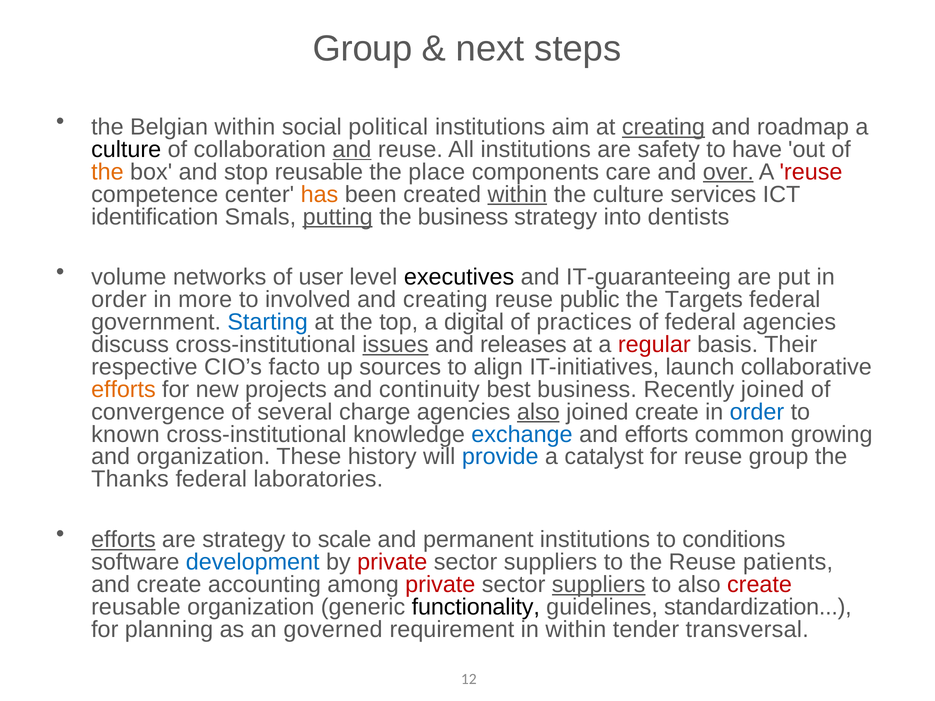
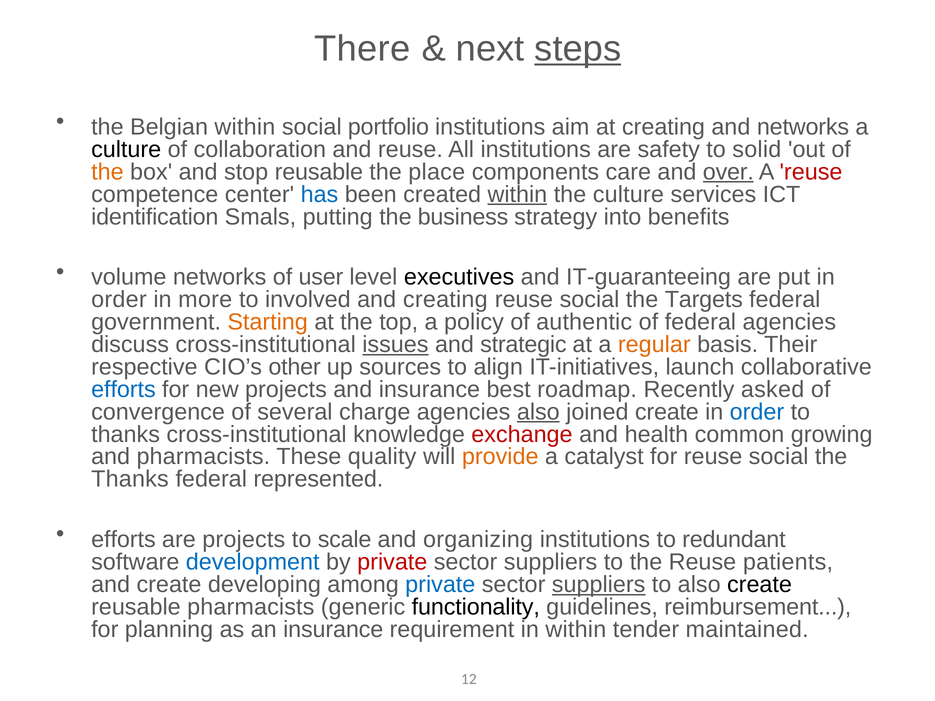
Group: Group -> There (362, 49)
steps underline: none -> present (578, 49)
political: political -> portfolio (388, 127)
creating underline: present -> none (663, 127)
and roadmap: roadmap -> networks (803, 127)
and underline: present -> none (352, 150)
have: have -> solid (757, 150)
has colour: orange -> blue (319, 194)
putting underline: present -> none (338, 217)
dentists: dentists -> benefits (689, 217)
public: public -> social (590, 300)
Starting colour: blue -> orange (268, 322)
digital: digital -> policy (474, 322)
practices: practices -> authentic (584, 322)
releases: releases -> strategic (523, 345)
regular colour: red -> orange (654, 345)
facto: facto -> other (295, 367)
efforts colour: orange -> blue (123, 390)
and continuity: continuity -> insurance (429, 390)
best business: business -> roadmap (587, 390)
Recently joined: joined -> asked (773, 390)
known: known -> thanks (126, 434)
exchange colour: blue -> red (522, 434)
and efforts: efforts -> health (656, 434)
and organization: organization -> pharmacists (203, 457)
history: history -> quality (382, 457)
provide colour: blue -> orange (500, 457)
for reuse group: group -> social (779, 457)
laboratories: laboratories -> represented (318, 479)
efforts underline: present -> none (123, 540)
are strategy: strategy -> projects (244, 540)
permanent: permanent -> organizing (478, 540)
conditions: conditions -> redundant (734, 540)
accounting: accounting -> developing (264, 585)
private colour: red -> blue (440, 585)
create colour: red -> black (760, 585)
reusable organization: organization -> pharmacists (251, 607)
standardization: standardization -> reimbursement (758, 607)
an governed: governed -> insurance (333, 630)
transversal: transversal -> maintained (747, 630)
